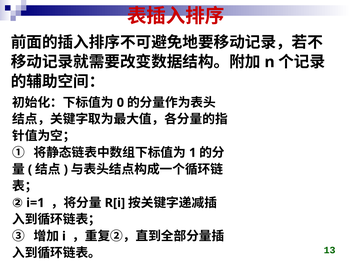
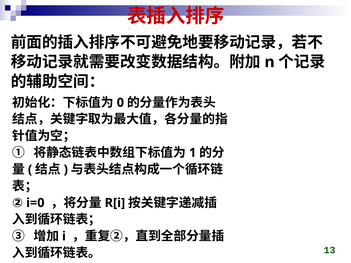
i=1: i=1 -> i=0 (35, 203)
